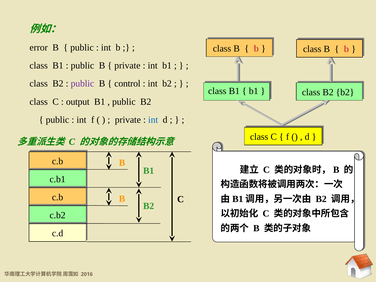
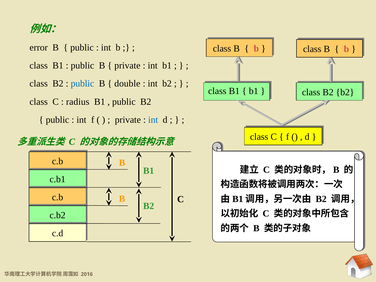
public colour: purple -> blue (82, 84)
control: control -> double (127, 84)
output: output -> radius (78, 102)
